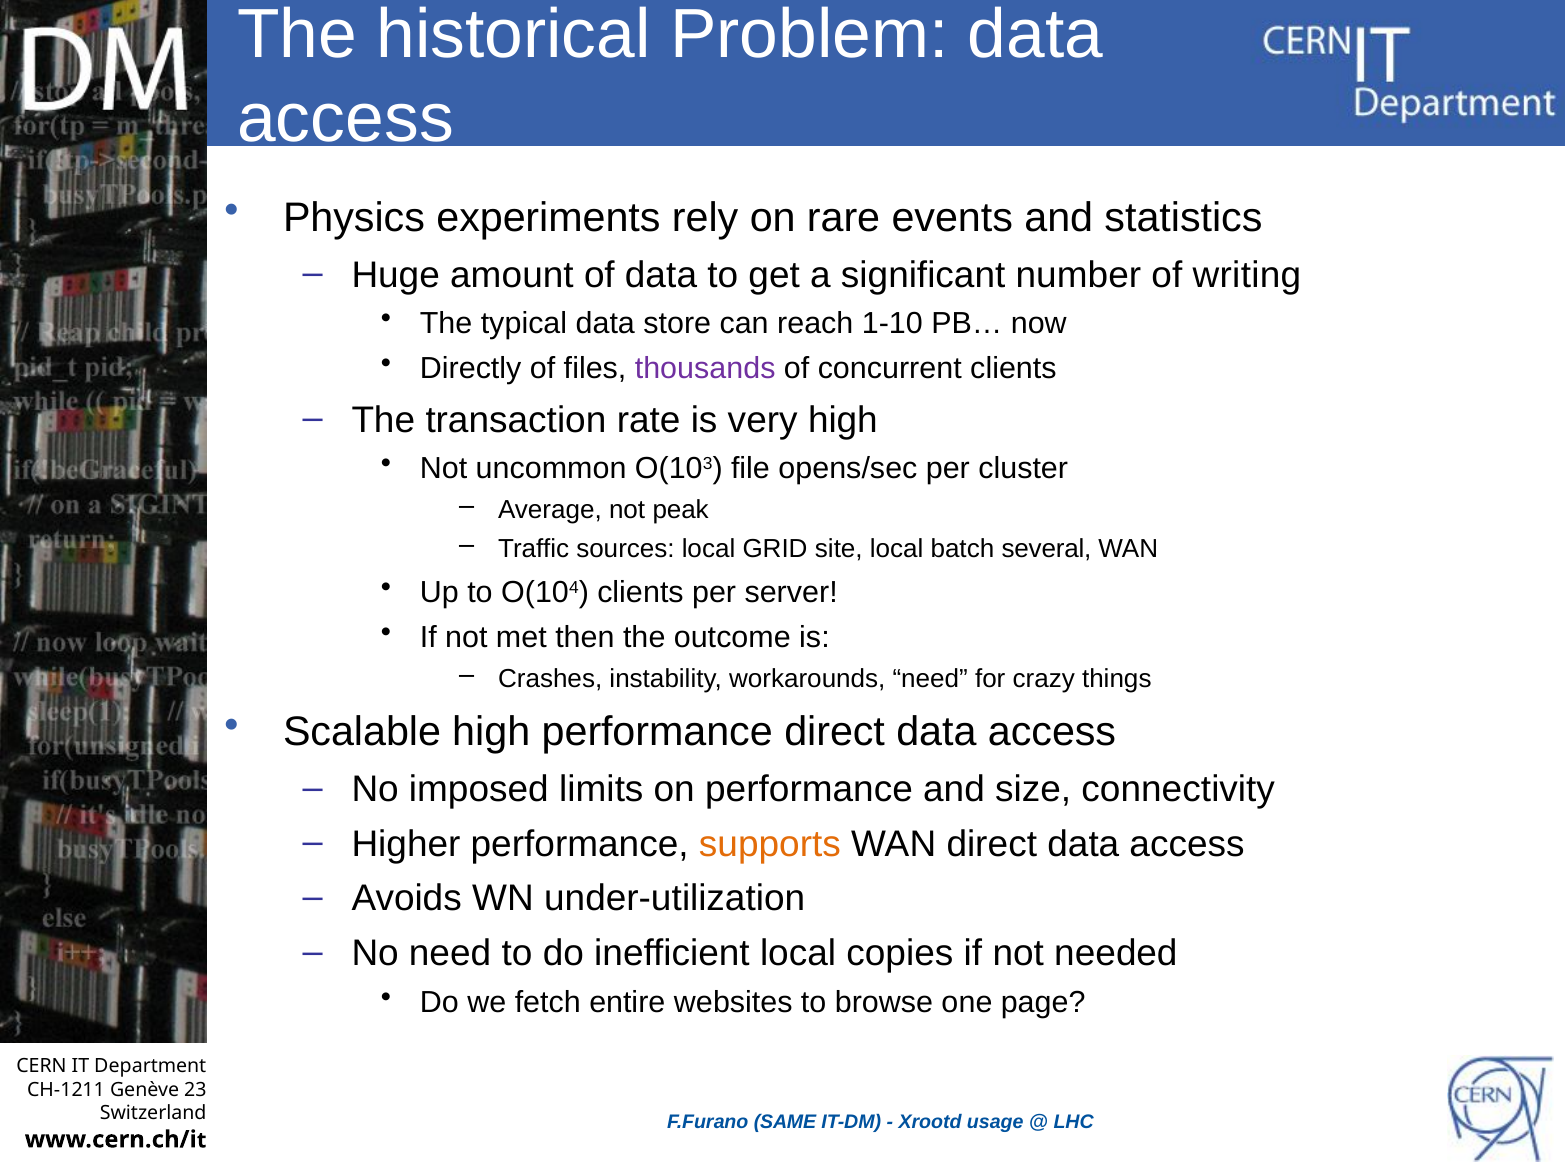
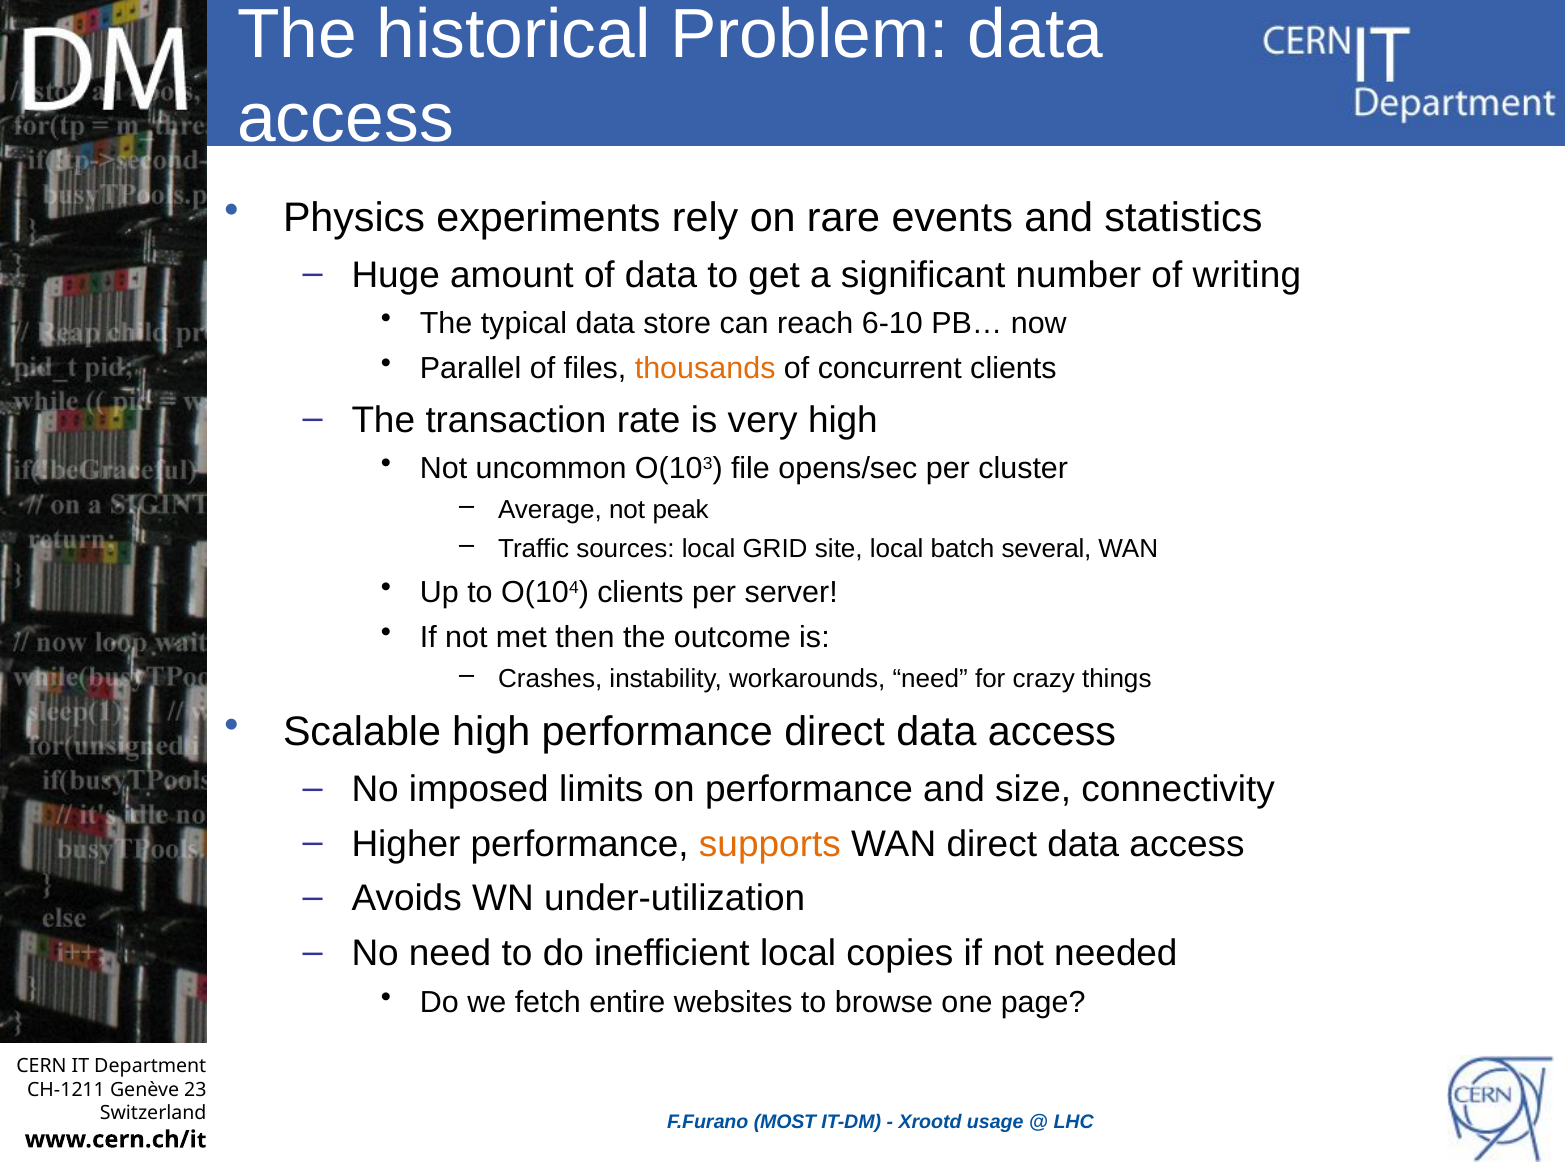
1-10: 1-10 -> 6-10 (892, 324)
Directly: Directly -> Parallel (471, 369)
thousands colour: purple -> orange (705, 369)
SAME: SAME -> MOST (785, 1123)
